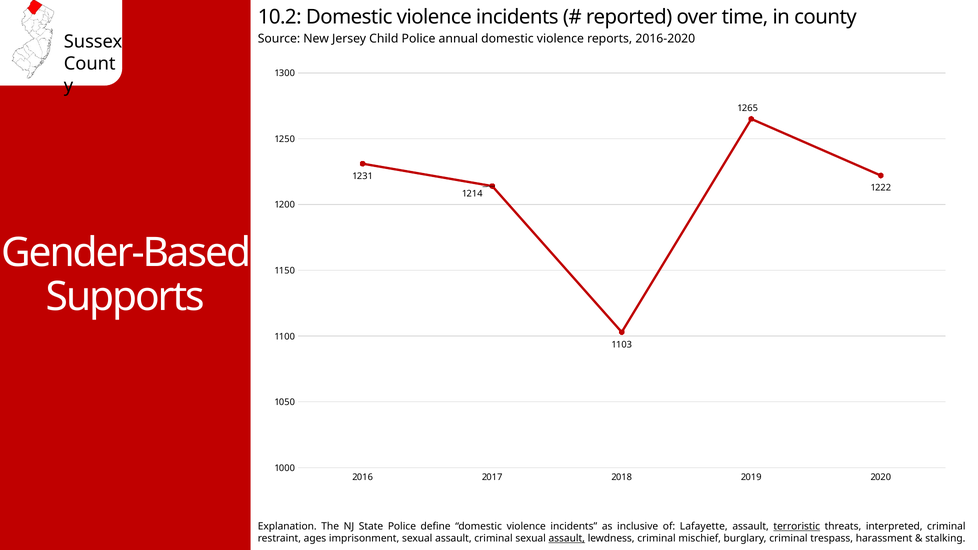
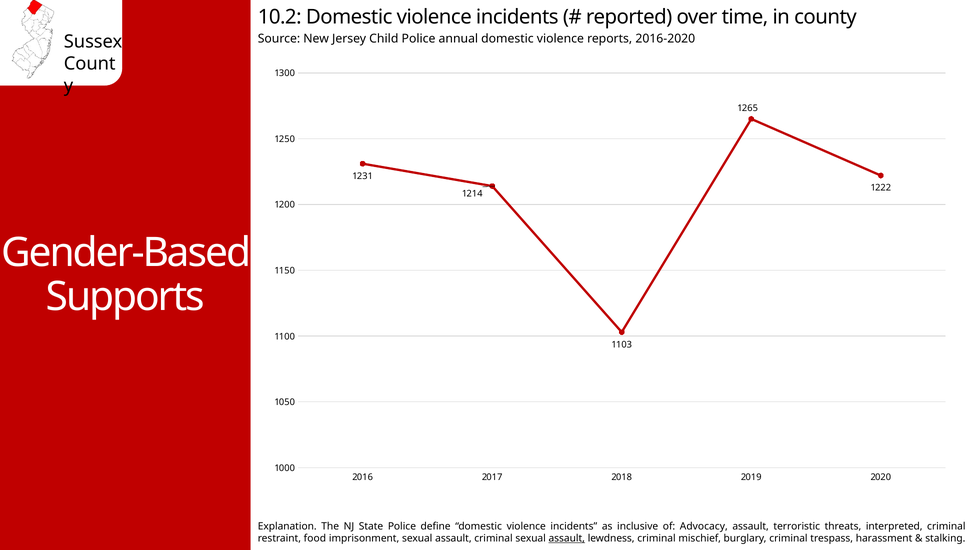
Lafayette: Lafayette -> Advocacy (704, 526)
terroristic underline: present -> none (797, 526)
ages: ages -> food (315, 539)
